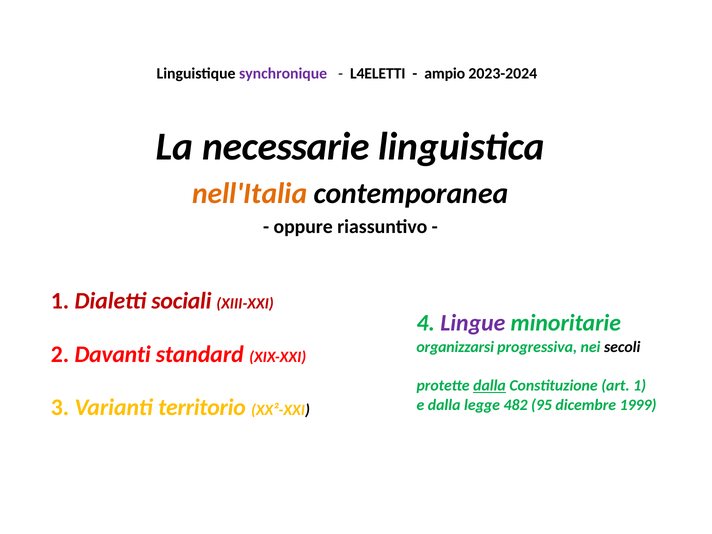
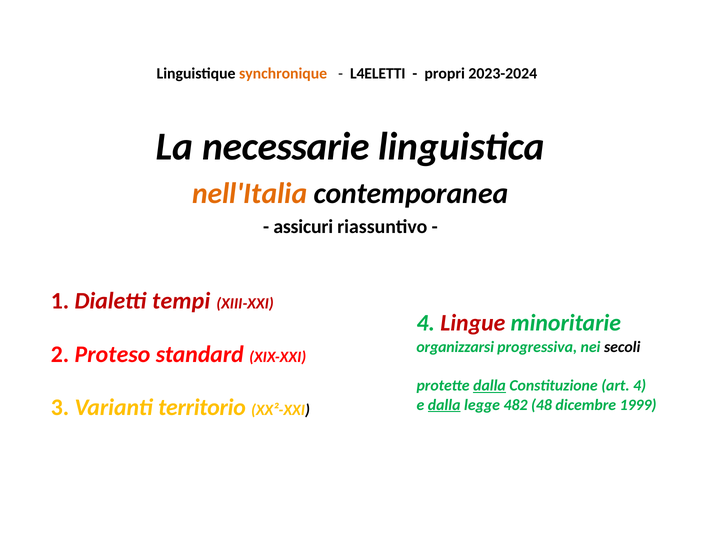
synchronique colour: purple -> orange (283, 73)
ampio: ampio -> propri (445, 73)
oppure: oppure -> assicuri (303, 227)
sociali: sociali -> tempi (181, 301)
Lingue colour: purple -> red (473, 323)
Davanti: Davanti -> Proteso (112, 354)
art 1: 1 -> 4 (640, 386)
dalla underline: none -> present (444, 405)
95: 95 -> 48 (542, 405)
